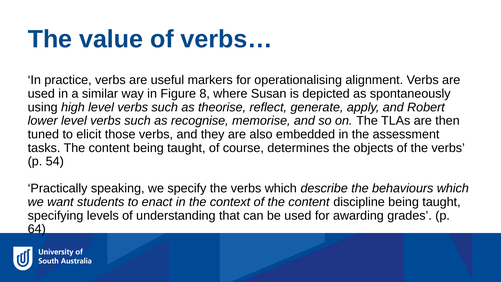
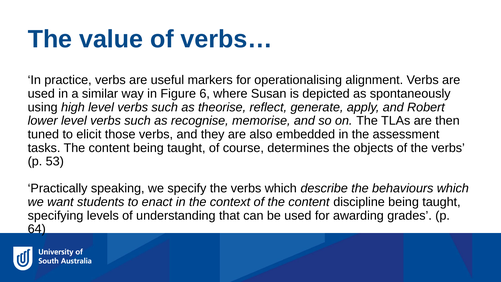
8: 8 -> 6 (205, 94)
54: 54 -> 53 (55, 161)
